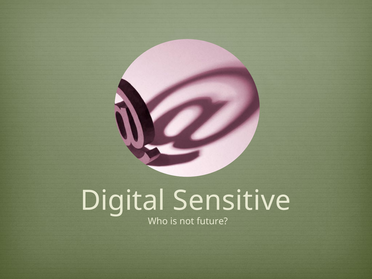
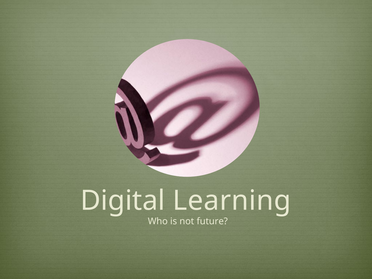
Sensitive: Sensitive -> Learning (232, 201)
